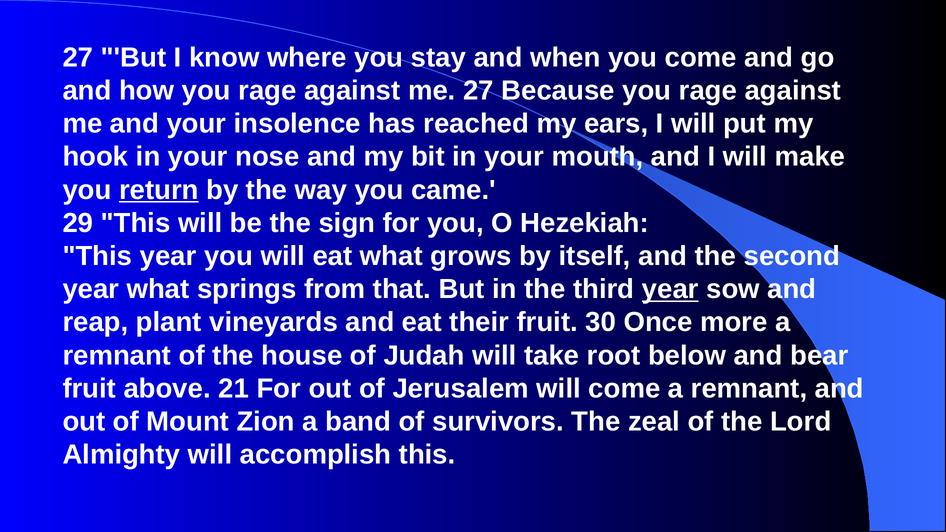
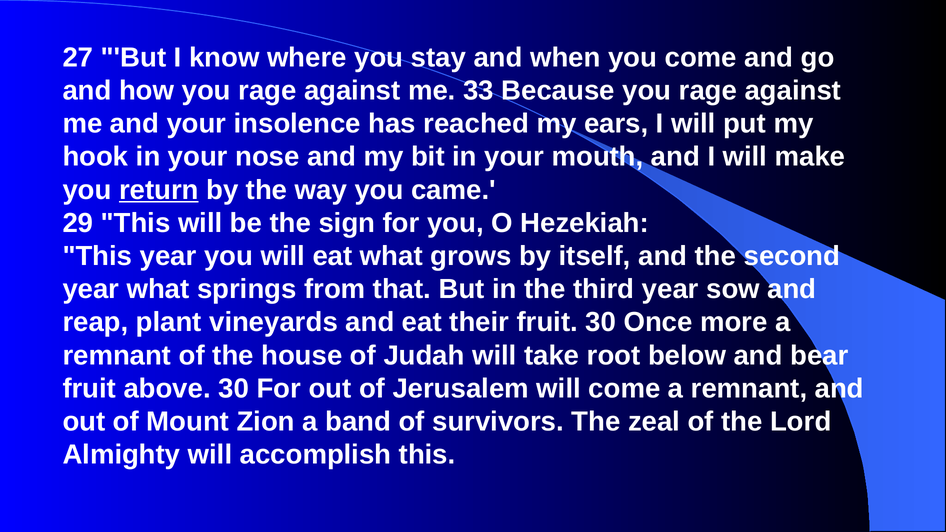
me 27: 27 -> 33 (478, 91)
year underline: present -> none (670, 289)
above 21: 21 -> 30 (234, 389)
